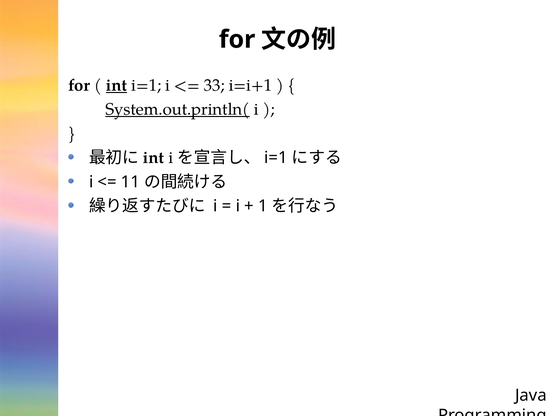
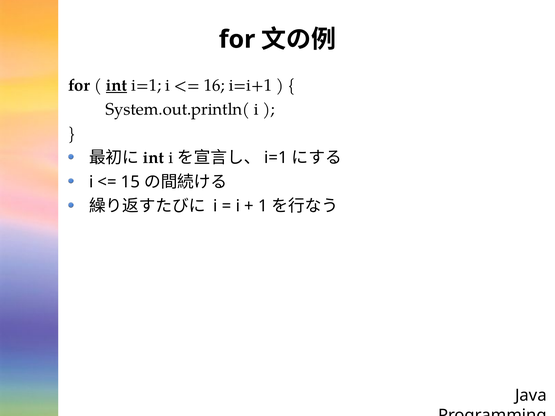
33: 33 -> 16 (214, 85)
System.out.println( underline: present -> none (178, 110)
11: 11 -> 15 (130, 182)
